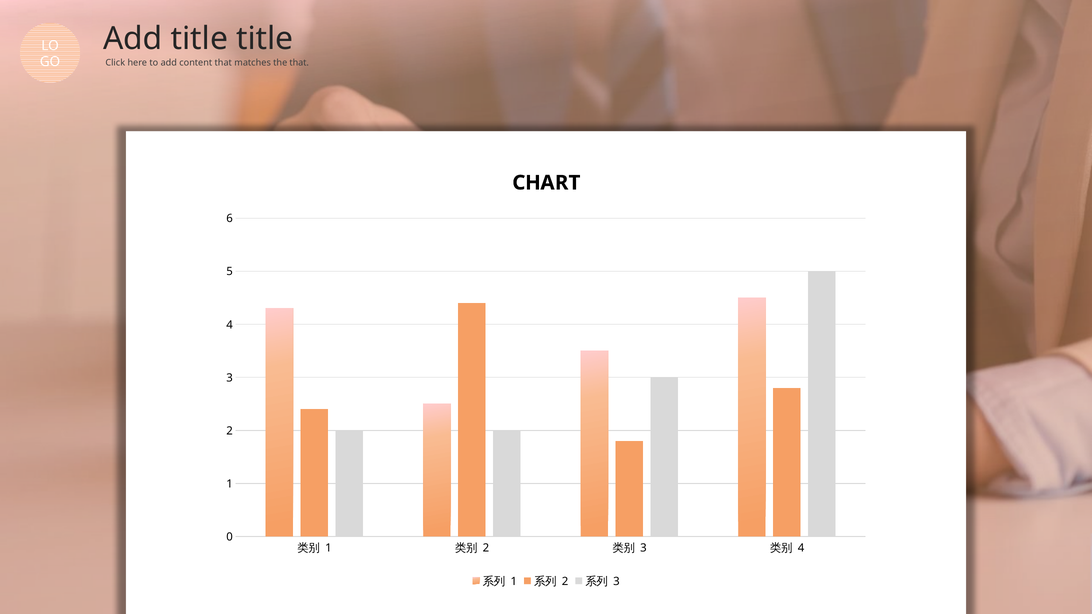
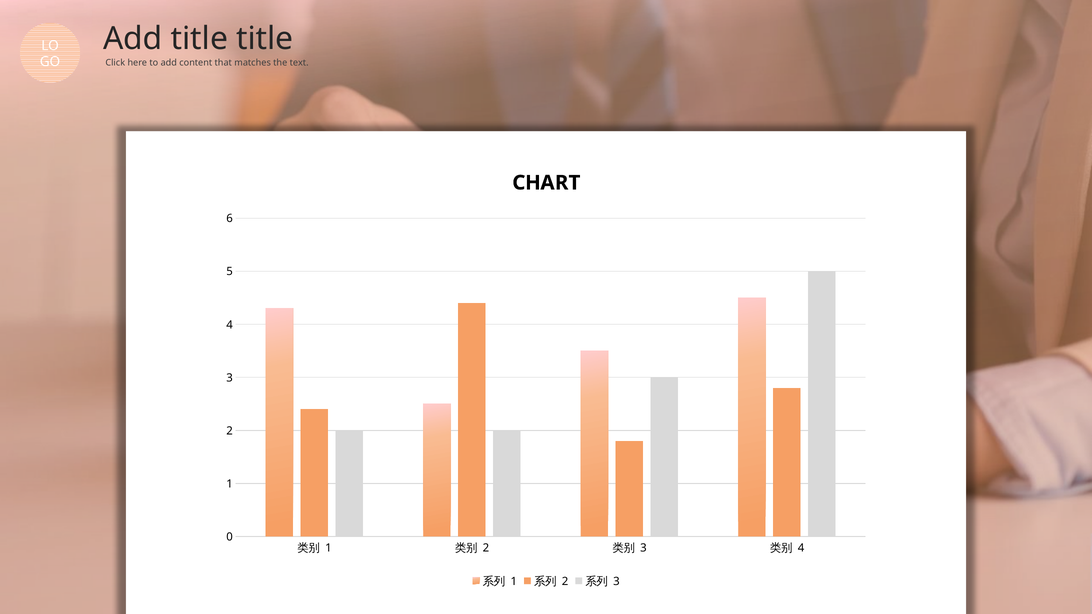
the that: that -> text (299, 63)
